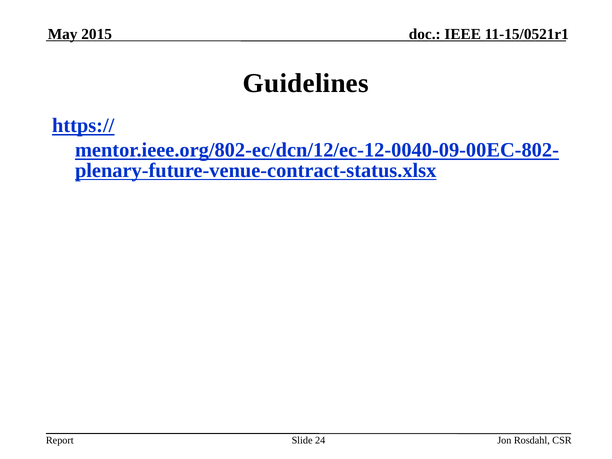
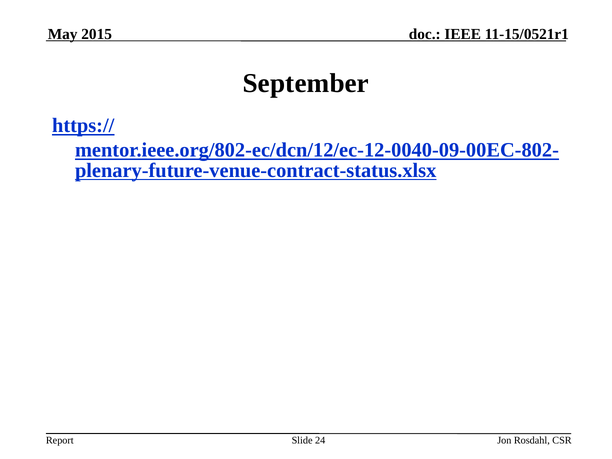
Guidelines: Guidelines -> September (306, 83)
